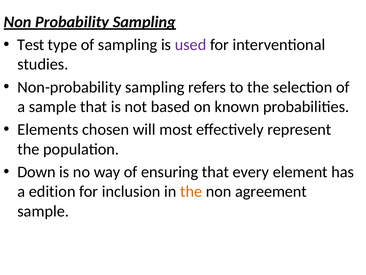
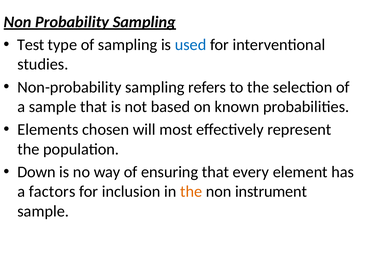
used colour: purple -> blue (191, 45)
edition: edition -> factors (52, 191)
agreement: agreement -> instrument (271, 191)
